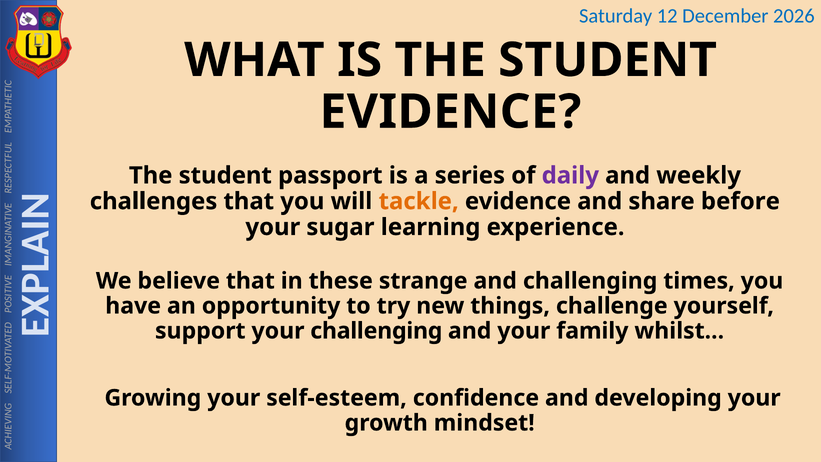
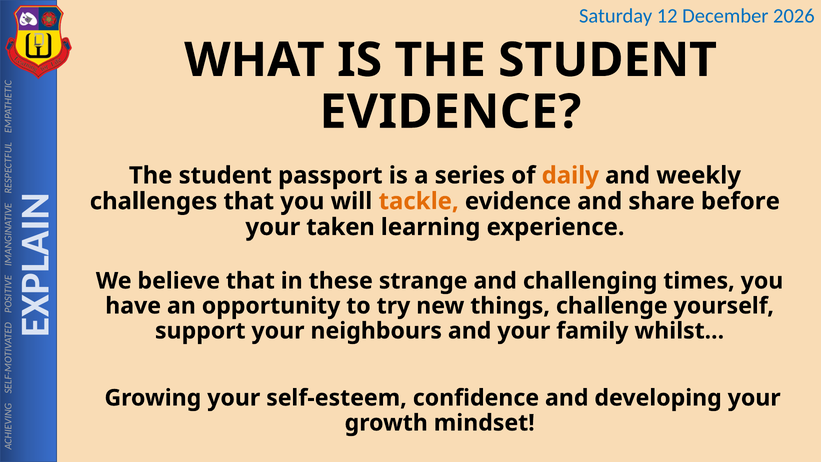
daily colour: purple -> orange (570, 175)
sugar: sugar -> taken (341, 227)
your challenging: challenging -> neighbours (376, 331)
